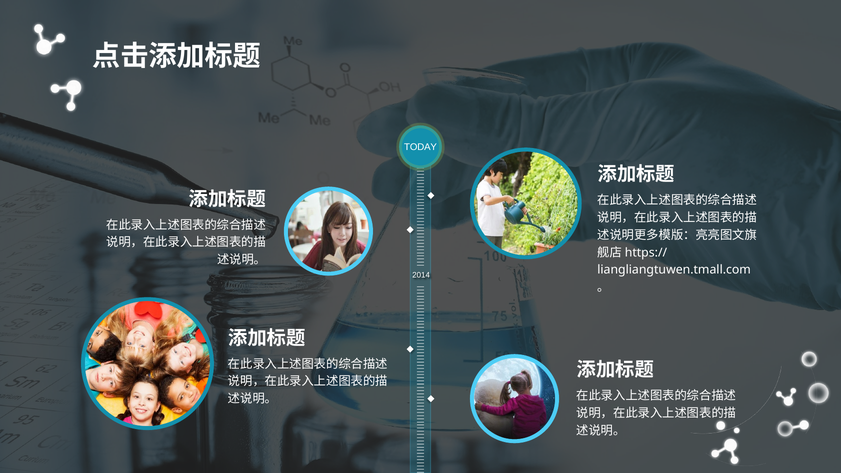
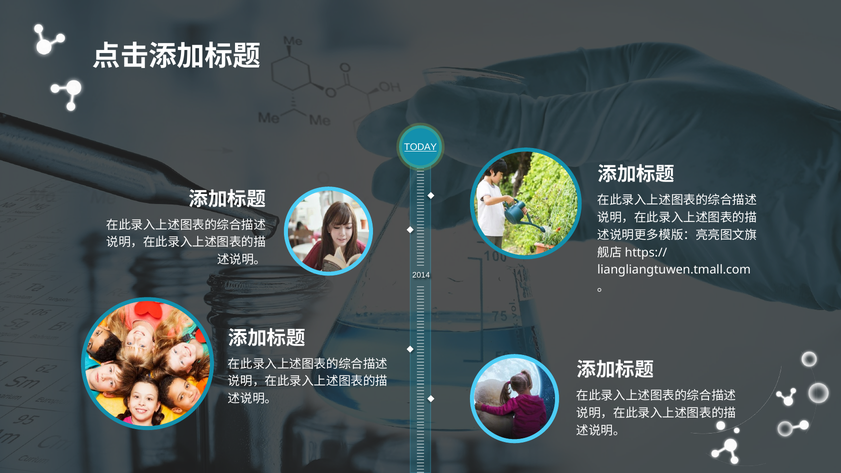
TODAY underline: none -> present (421, 147)
